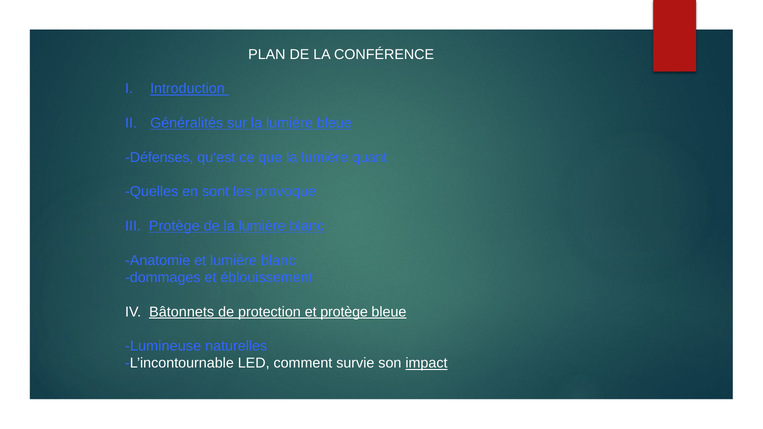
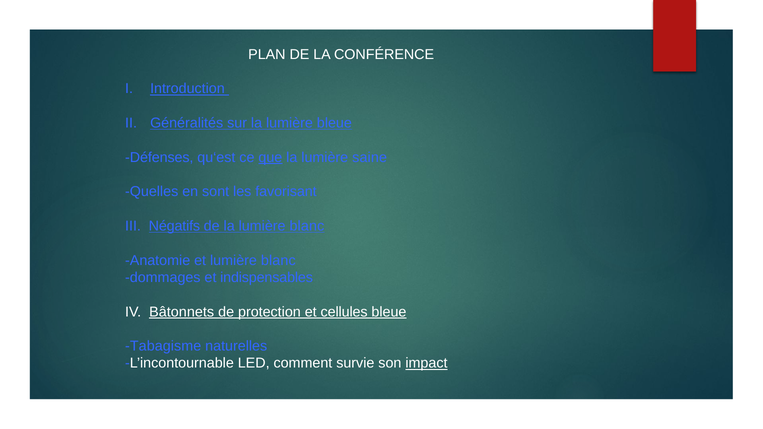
que underline: none -> present (270, 157)
quant: quant -> saine (370, 157)
provoque: provoque -> favorisant (286, 192)
III Protège: Protège -> Négatifs (174, 226)
éblouissement: éblouissement -> indispensables (267, 278)
et protège: protège -> cellules (344, 312)
Lumineuse: Lumineuse -> Tabagisme (163, 346)
